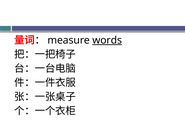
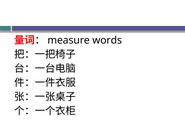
words underline: present -> none (107, 40)
